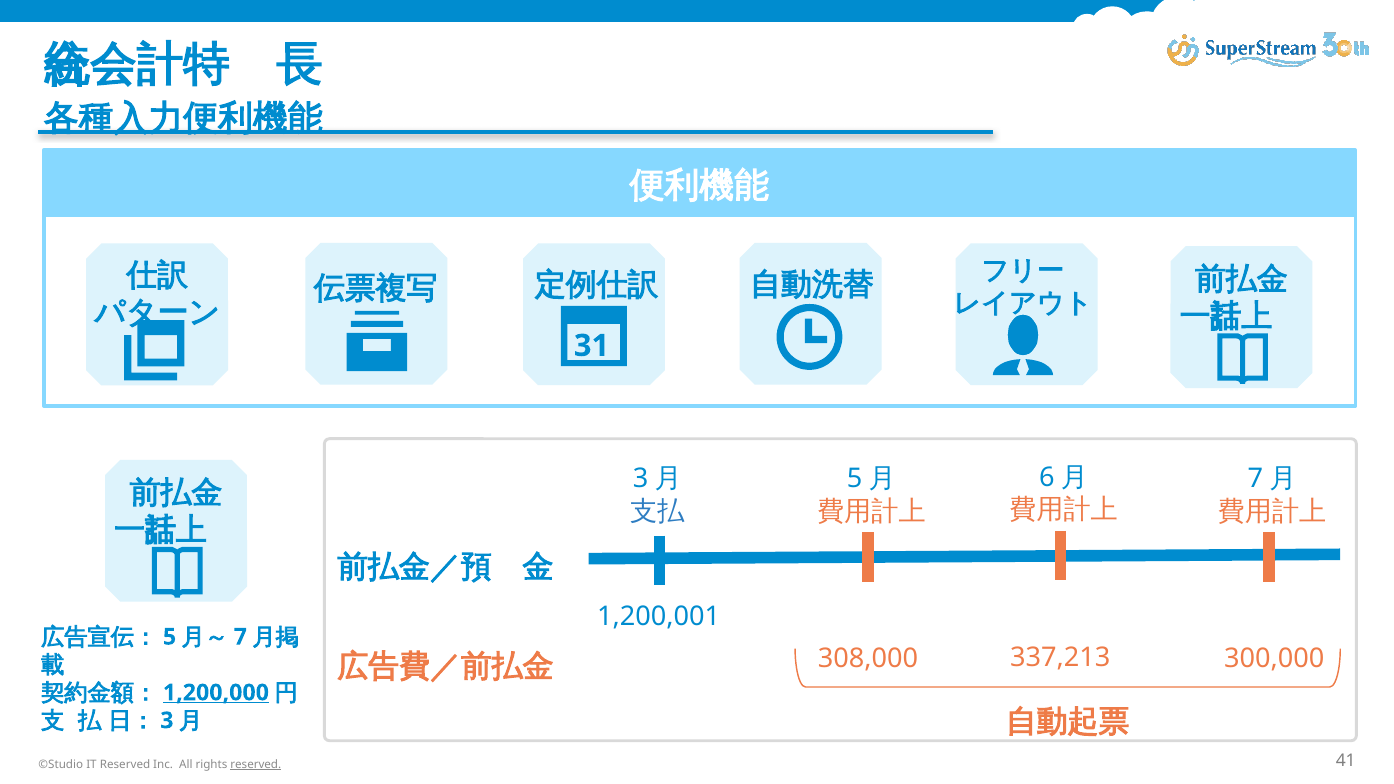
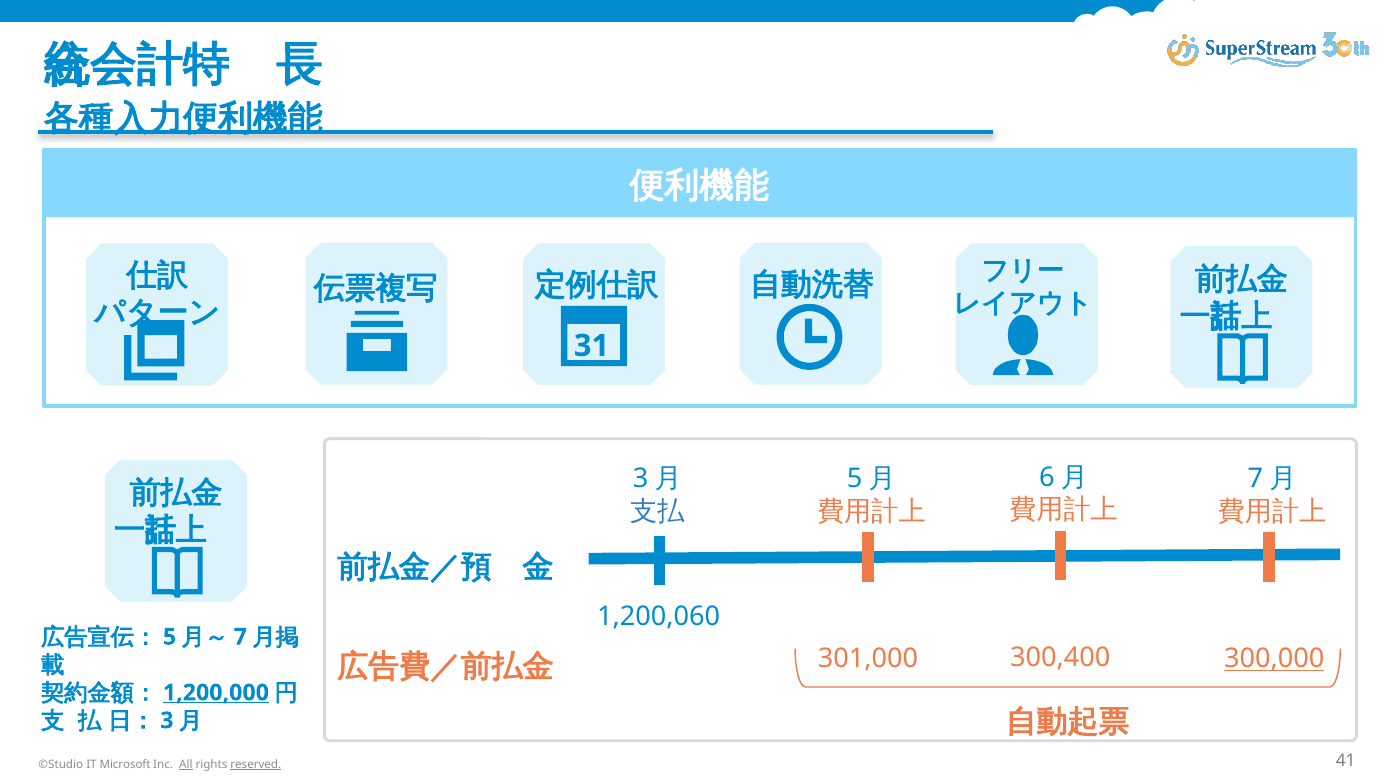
1,200,001: 1,200,001 -> 1,200,060 (659, 617)
337,213: 337,213 -> 300,400 (1060, 657)
308,000: 308,000 -> 301,000 (868, 659)
300,000 underline: none -> present (1274, 659)
IT Reserved: Reserved -> Microsoft (125, 764)
All underline: none -> present (186, 764)
